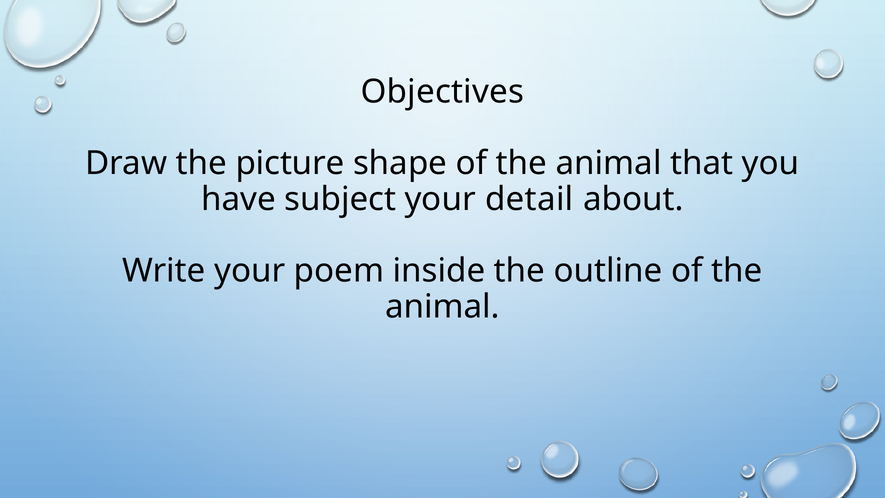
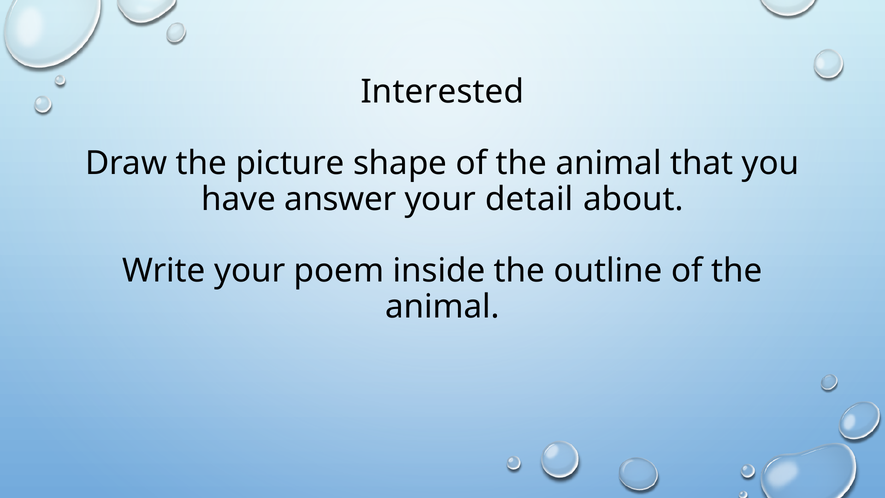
Objectives: Objectives -> Interested (442, 92)
subject: subject -> answer (340, 199)
